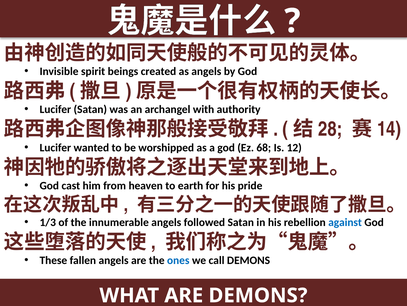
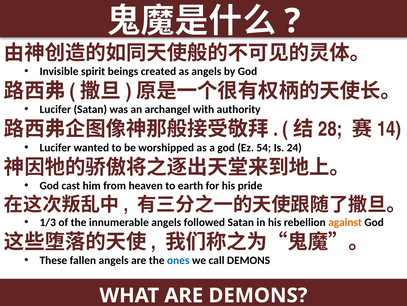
68: 68 -> 54 (264, 147)
12: 12 -> 24 (294, 147)
against colour: blue -> orange (345, 222)
